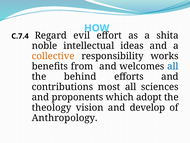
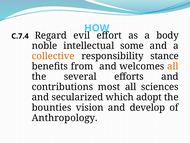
shita: shita -> body (168, 35)
ideas: ideas -> some (132, 46)
works: works -> stance (165, 56)
all colour: blue -> orange (173, 66)
behind: behind -> several (80, 76)
proponents: proponents -> secularized (77, 97)
theology: theology -> bounties (52, 107)
